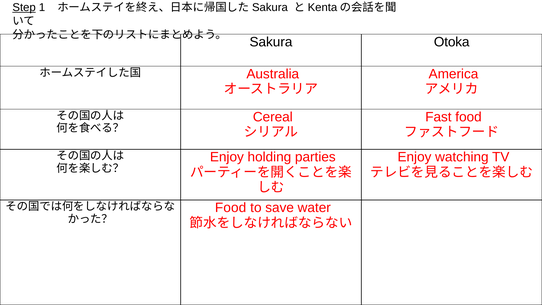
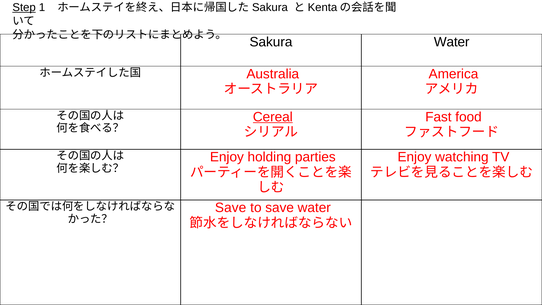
Sakura Otoka: Otoka -> Water (452, 42)
Cereal underline: none -> present (273, 117)
Food: Food -> Save (231, 208)
